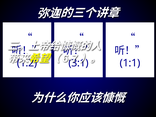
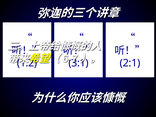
1:1: 1:1 -> 2:1 (130, 63)
